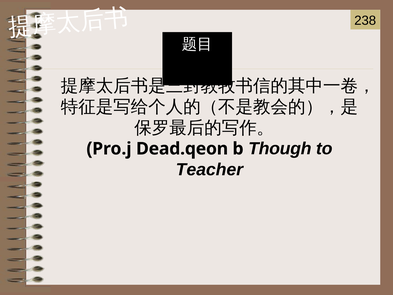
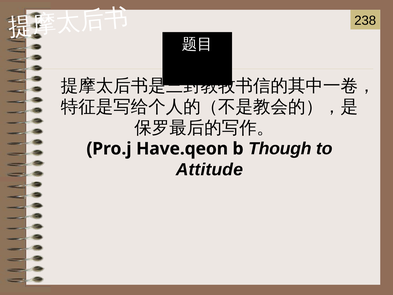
Dead.qeon: Dead.qeon -> Have.qeon (182, 149)
Teacher: Teacher -> Attitude (209, 170)
